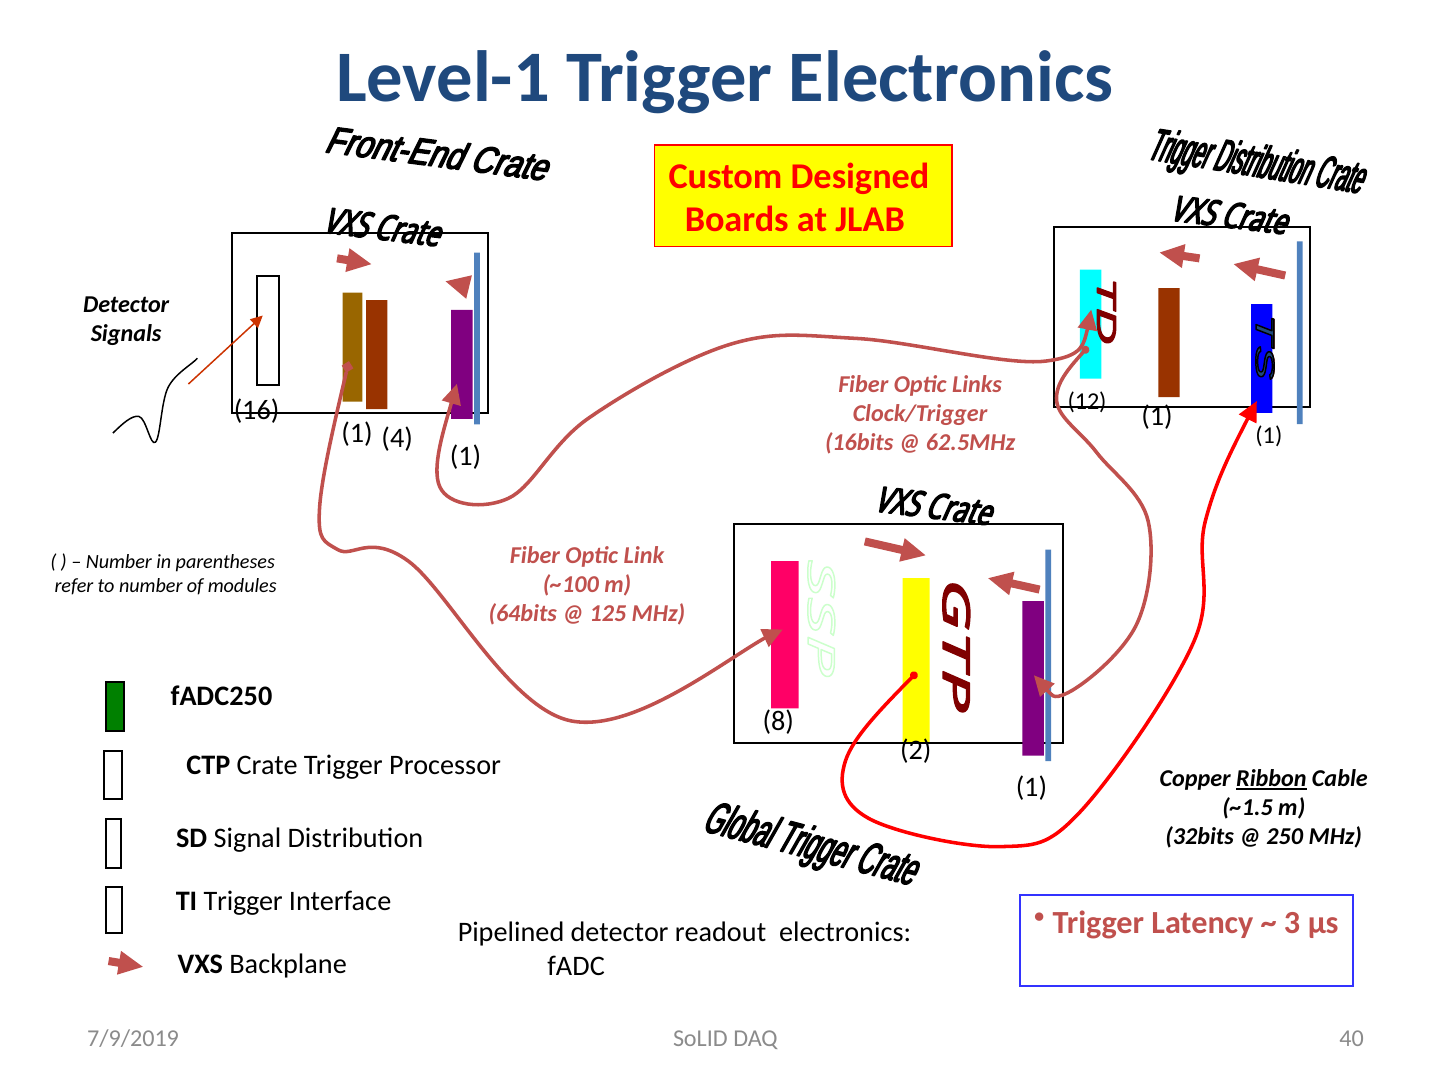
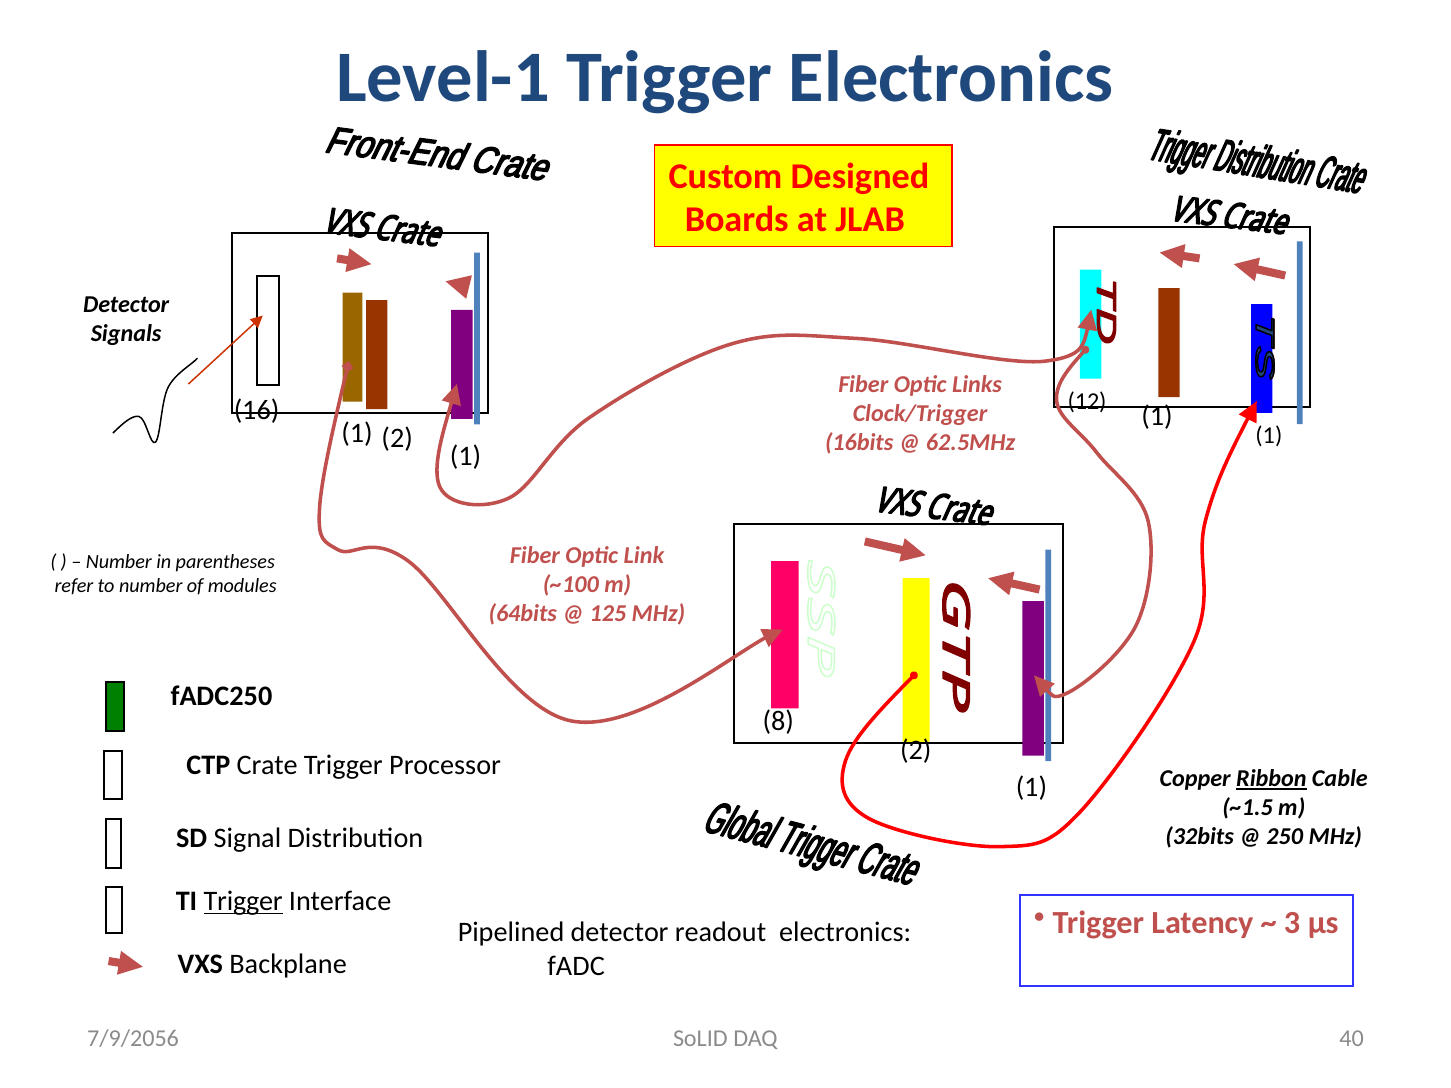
1 4: 4 -> 2 (397, 439)
Trigger underline: none -> present (243, 901)
7/9/2019: 7/9/2019 -> 7/9/2056 (133, 1039)
